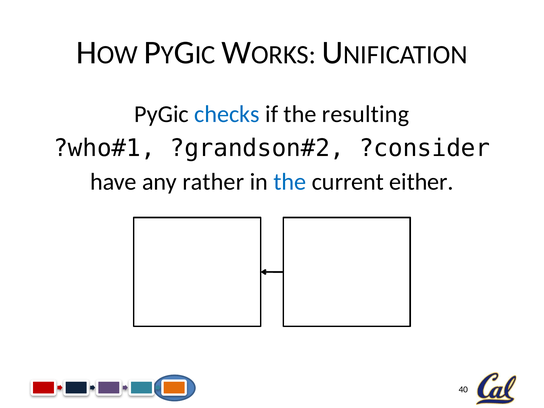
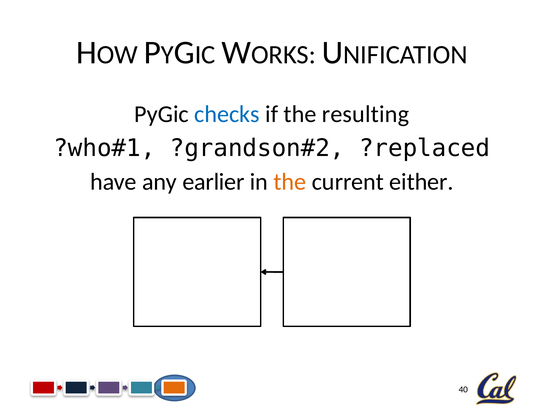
?consider: ?consider -> ?replaced (425, 148)
rather: rather -> earlier (213, 182)
the colour: blue -> orange (290, 182)
